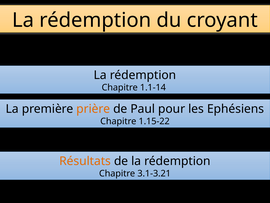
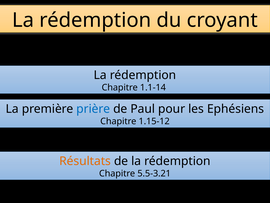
prière colour: orange -> blue (93, 109)
1.15-22: 1.15-22 -> 1.15-12 (154, 121)
3.1-3.21: 3.1-3.21 -> 5.5-3.21 (154, 173)
